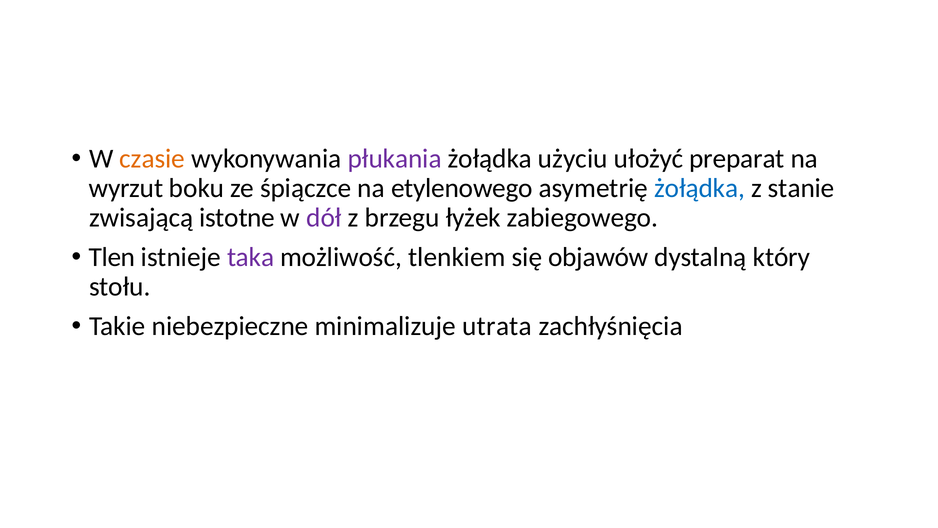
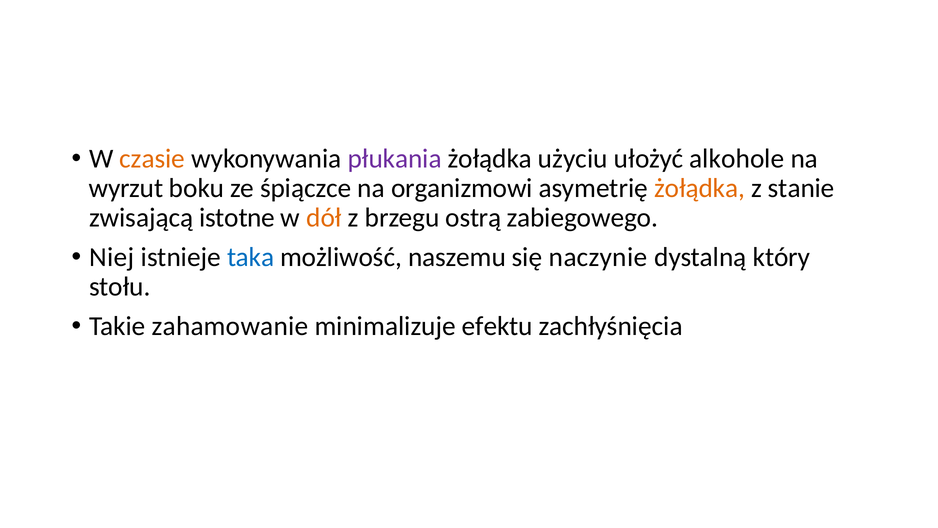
preparat: preparat -> alkohole (737, 159)
etylenowego: etylenowego -> organizmowi (462, 188)
żołądka colour: blue -> orange (700, 188)
dół colour: purple -> orange (324, 218)
łyżek: łyżek -> ostrą (473, 218)
Tlen: Tlen -> Niej (112, 257)
taka colour: purple -> blue (251, 257)
tlenkiem: tlenkiem -> naszemu (457, 257)
objawów: objawów -> naczynie (598, 257)
niebezpieczne: niebezpieczne -> zahamowanie (230, 326)
utrata: utrata -> efektu (497, 326)
